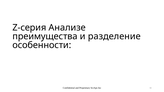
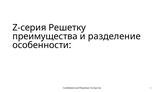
Анализе: Анализе -> Решетку (67, 28)
